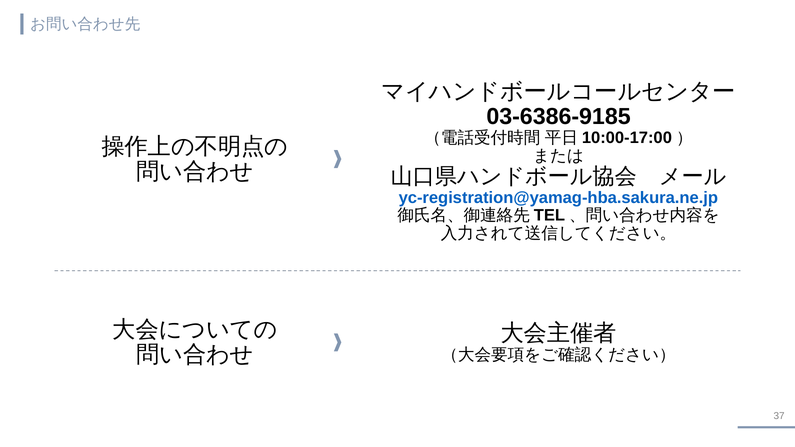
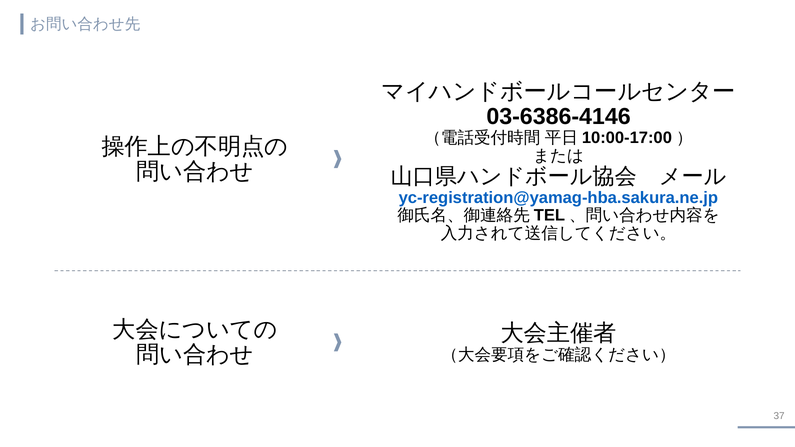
03-6386-9185: 03-6386-9185 -> 03-6386-4146 (559, 116)
